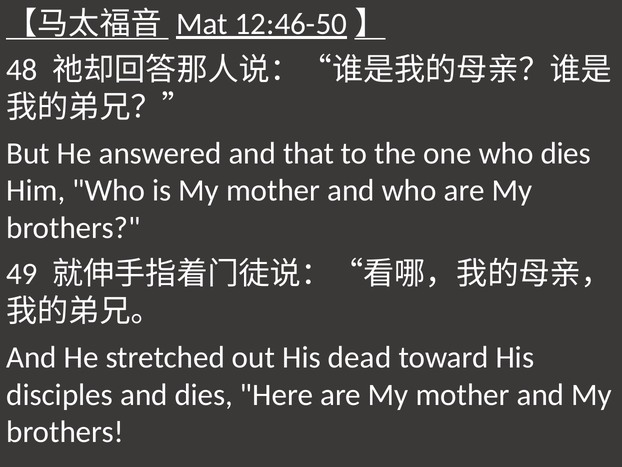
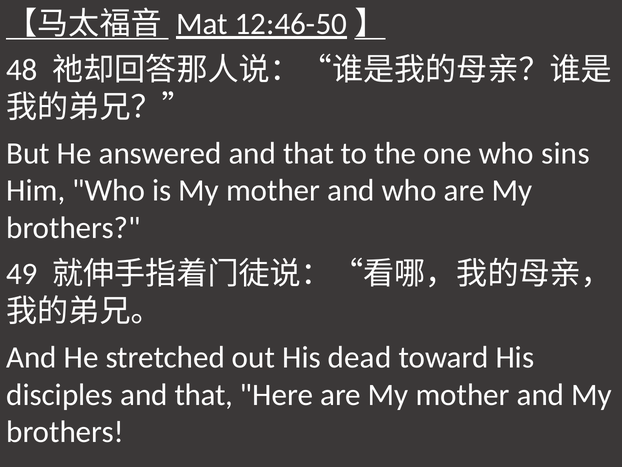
who dies: dies -> sins (565, 153)
disciples and dies: dies -> that (204, 394)
